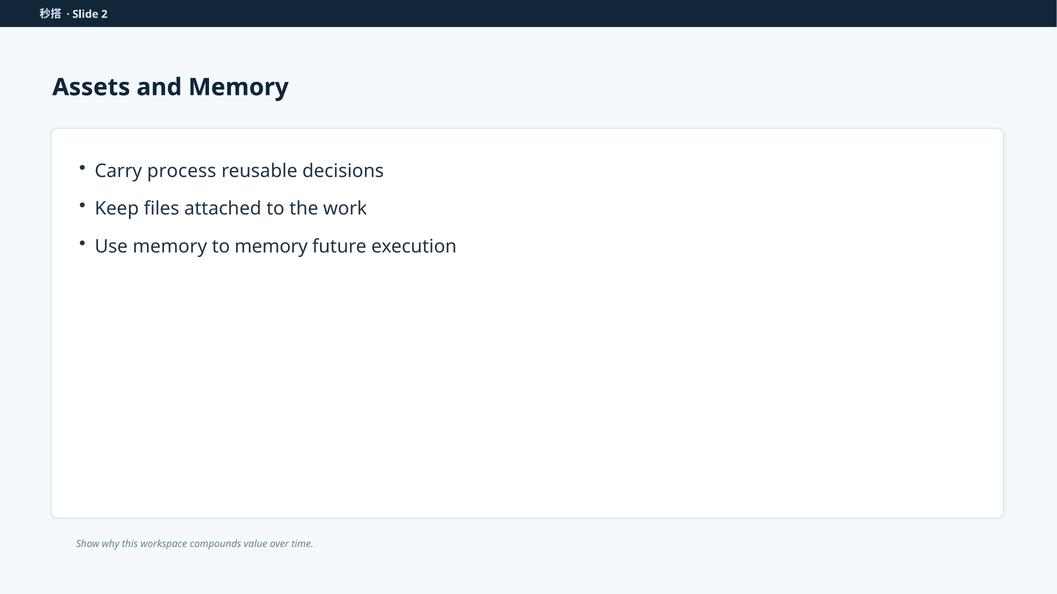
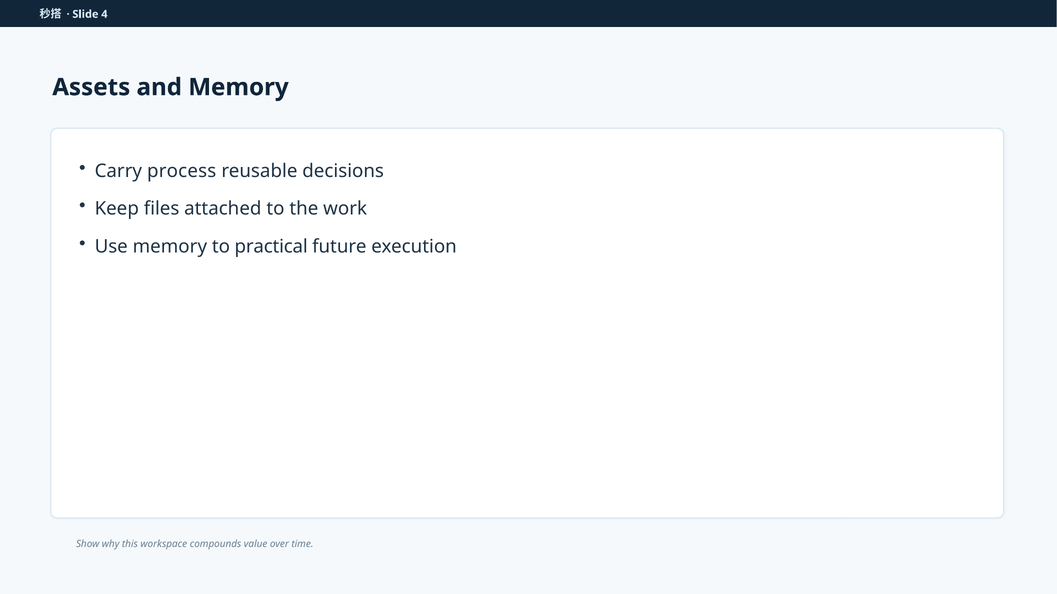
2: 2 -> 4 (104, 14)
to memory: memory -> practical (271, 247)
